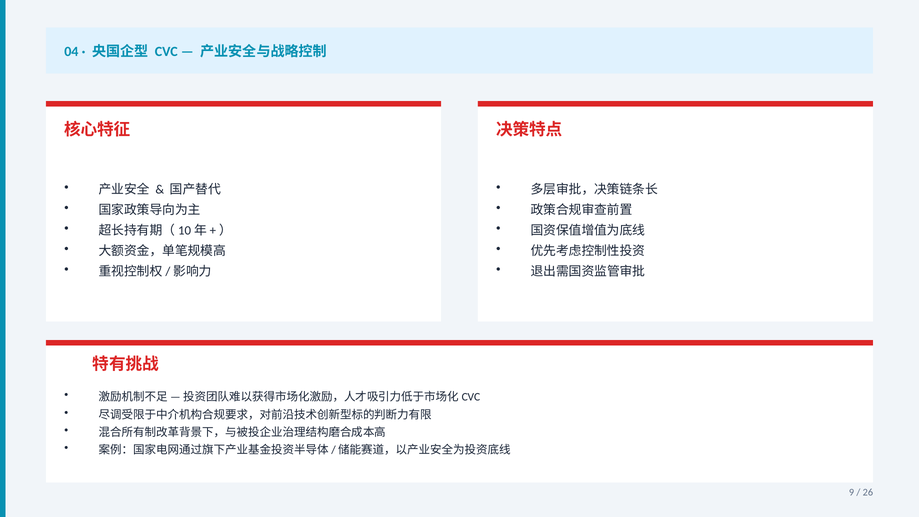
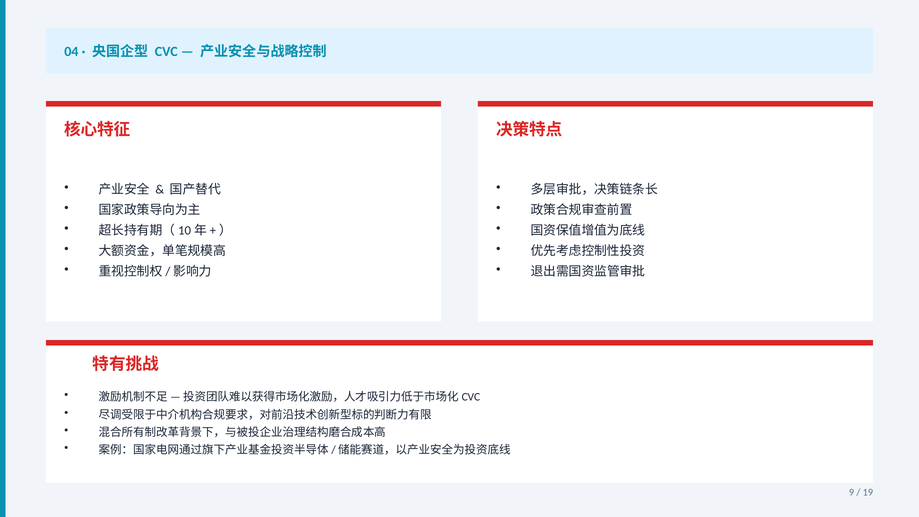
26: 26 -> 19 (868, 492)
